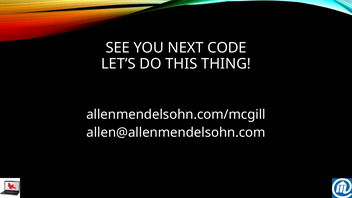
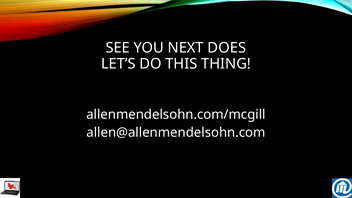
CODE: CODE -> DOES (227, 48)
